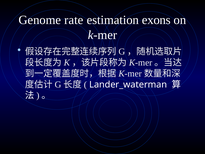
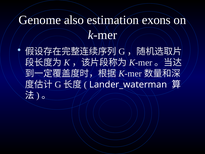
rate: rate -> also (74, 20)
